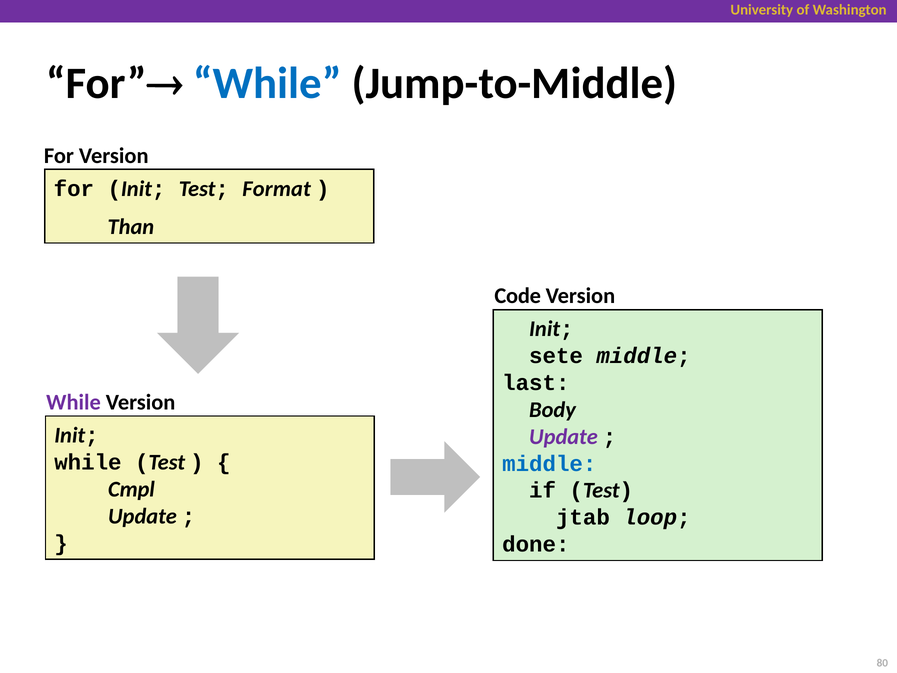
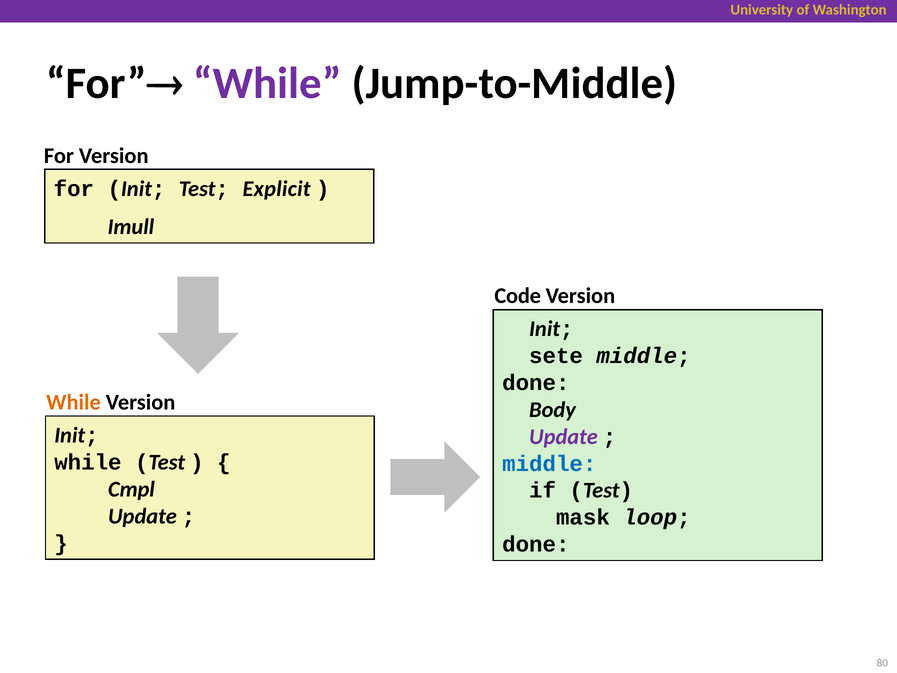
While colour: blue -> purple (267, 84)
Format: Format -> Explicit (277, 189)
Than: Than -> Imull (131, 227)
last: last -> done (536, 383)
While colour: purple -> orange (74, 402)
jtab: jtab -> mask (583, 517)
